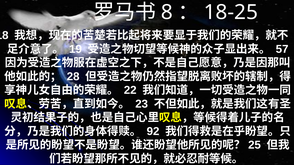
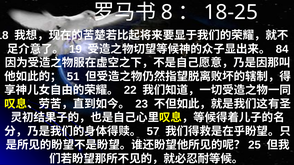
57: 57 -> 84 (282, 49)
28: 28 -> 51 (73, 77)
92: 92 -> 57 (153, 132)
